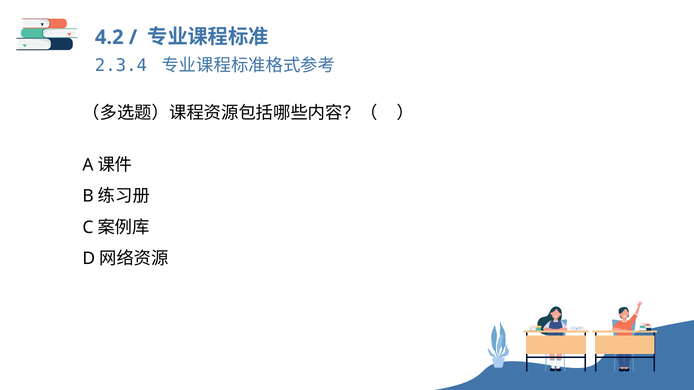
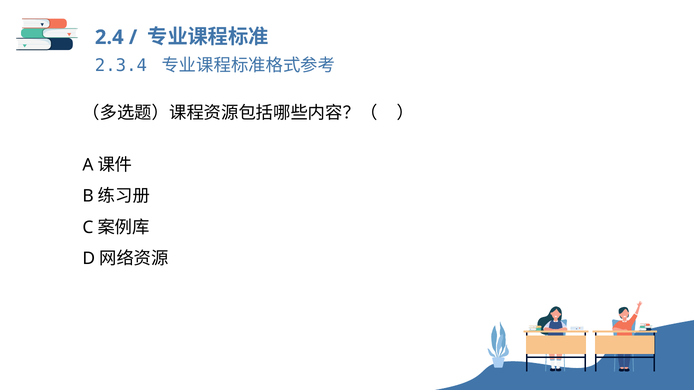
4.2: 4.2 -> 2.4 (109, 37)
